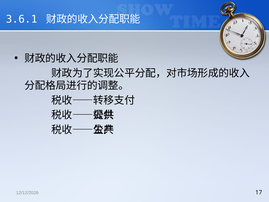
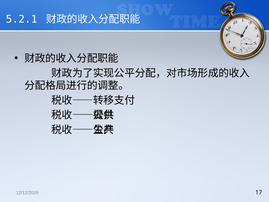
3.6.1: 3.6.1 -> 5.2.1 (22, 19)
